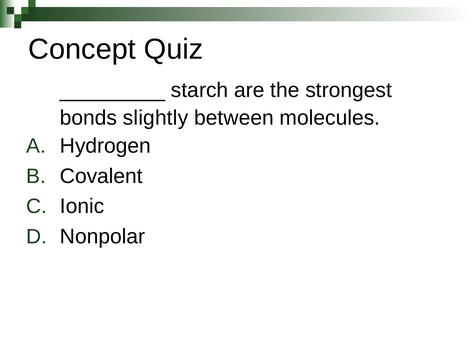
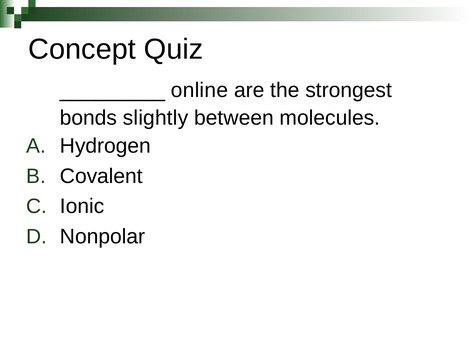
starch: starch -> online (199, 90)
